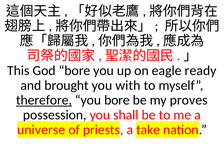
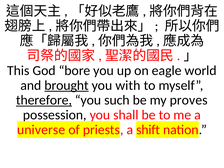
ready: ready -> world (201, 71)
brought underline: none -> present (67, 85)
you bore: bore -> such (117, 100)
take: take -> shift (148, 130)
